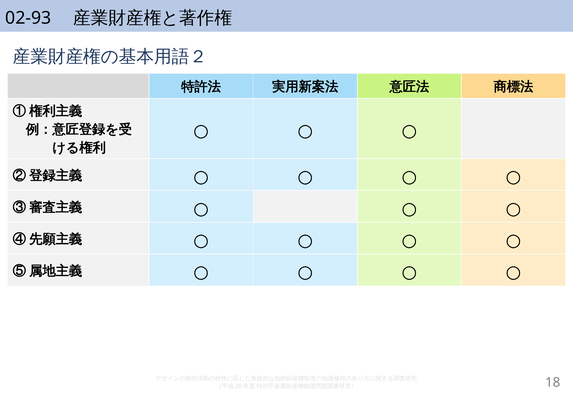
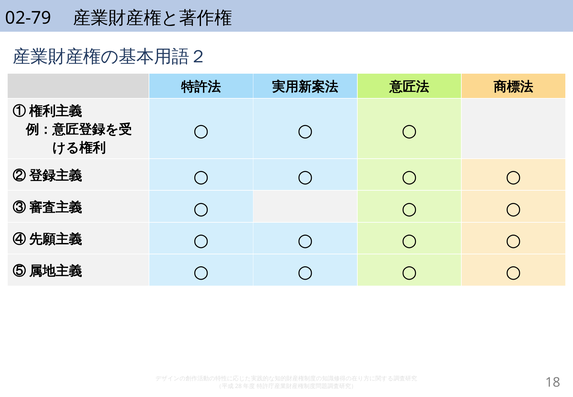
02-93: 02-93 -> 02-79 (28, 18)
